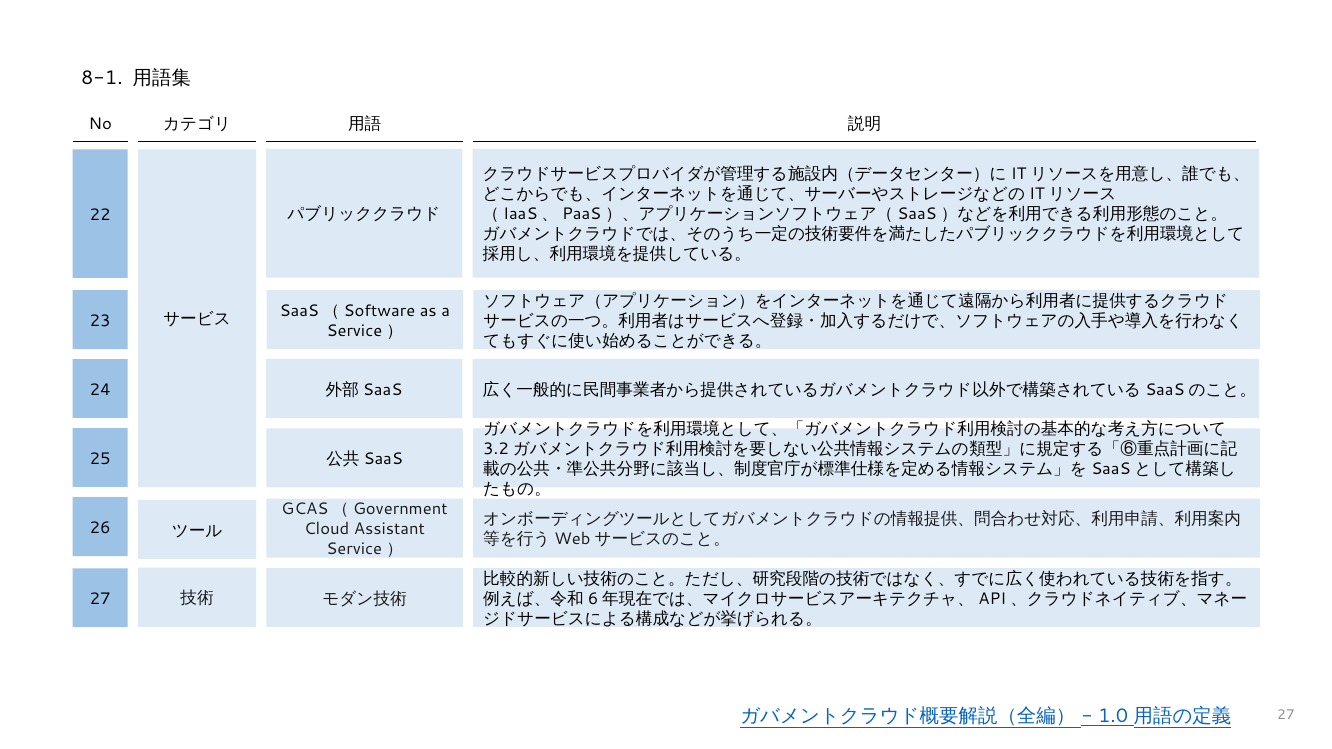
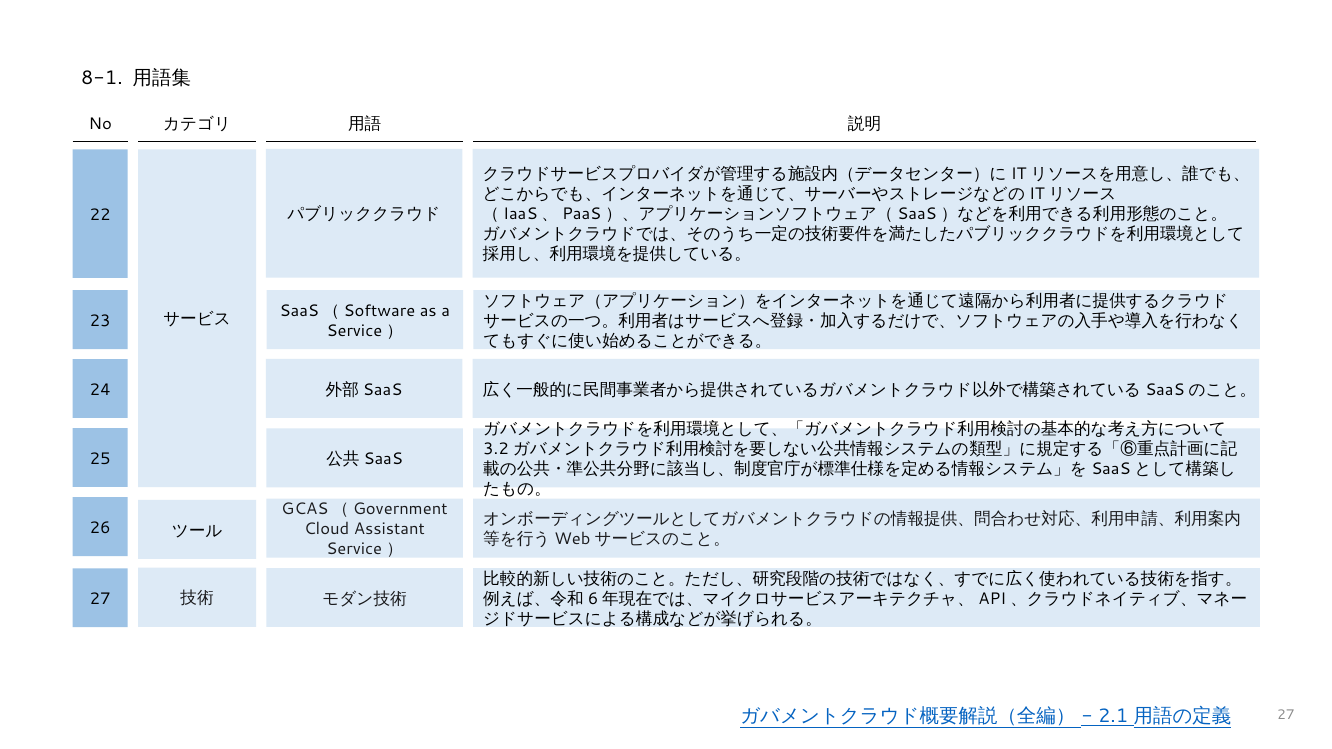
1.0: 1.0 -> 2.1 (1113, 716)
